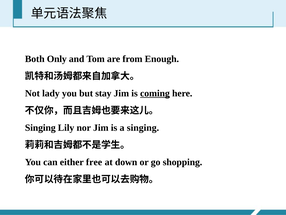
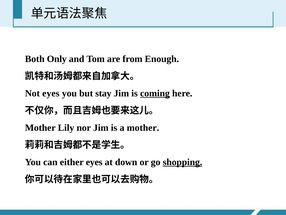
Not lady: lady -> eyes (51, 93)
Singing: Singing -> Mother (40, 127)
a singing: singing -> mother (143, 127)
either free: free -> eyes (94, 162)
shopping underline: none -> present (182, 162)
